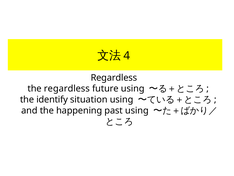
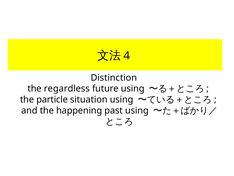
Regardless: Regardless -> Distinction (114, 77)
identify: identify -> particle (52, 99)
